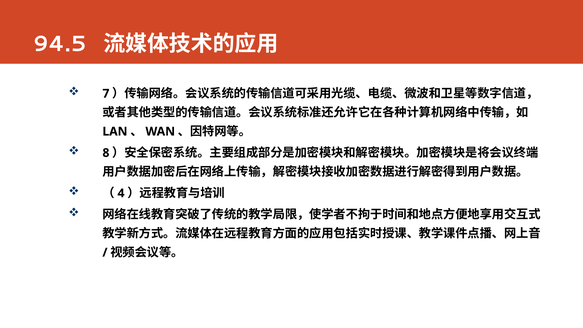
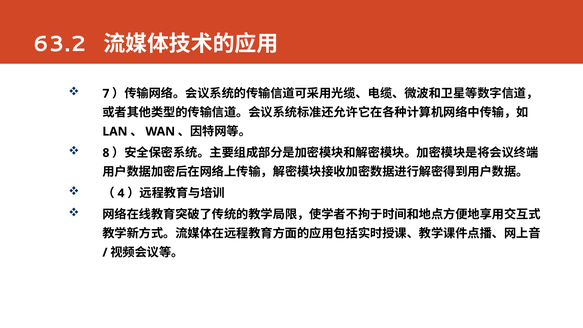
94.5: 94.5 -> 63.2 (60, 44)
